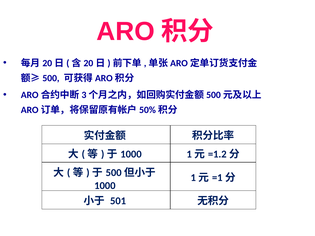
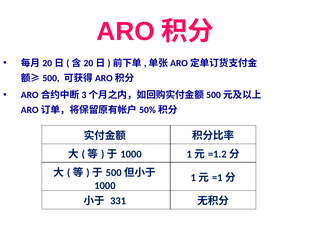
501: 501 -> 331 (118, 201)
